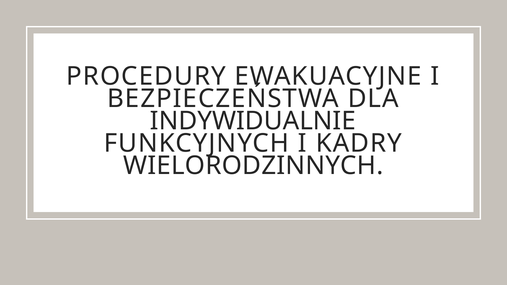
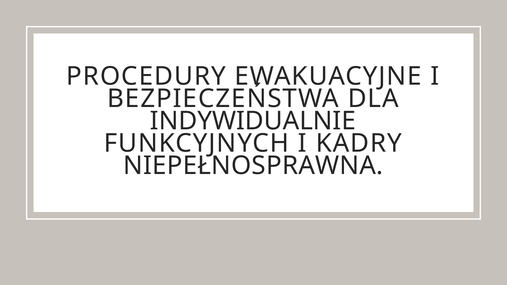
WIELORODZINNYCH: WIELORODZINNYCH -> NIEPEŁNOSPRAWNA (253, 166)
